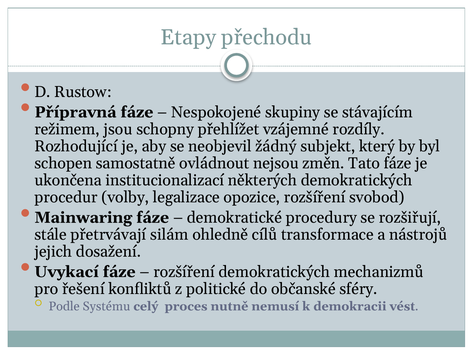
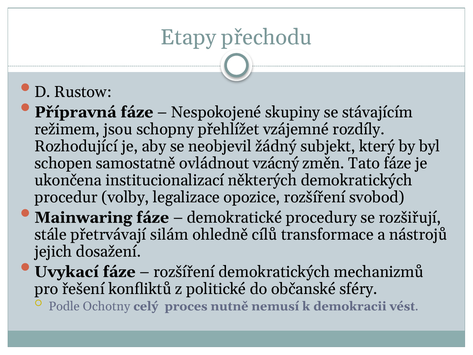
nejsou: nejsou -> vzácný (276, 163)
Systému: Systému -> Ochotny (106, 306)
